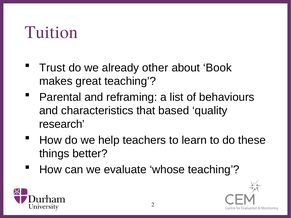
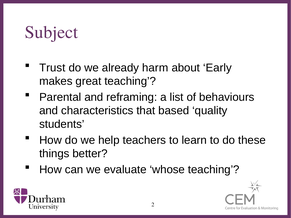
Tuition: Tuition -> Subject (51, 32)
other: other -> harm (155, 68)
Book: Book -> Early (217, 68)
research: research -> students (62, 124)
